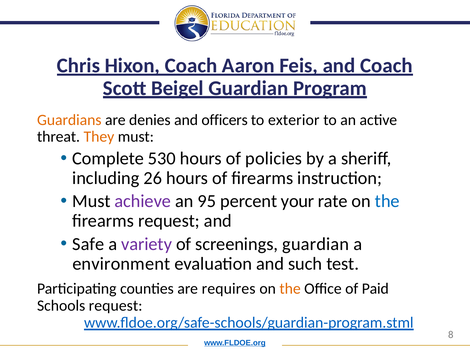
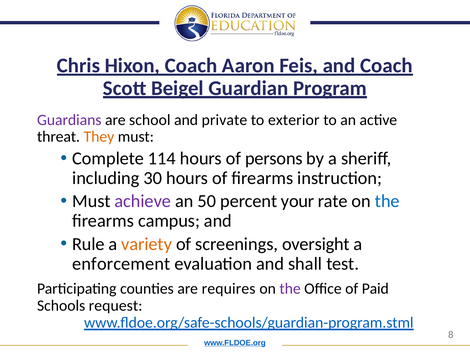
Guardians colour: orange -> purple (69, 120)
denies: denies -> school (150, 120)
officers: officers -> private (224, 120)
530: 530 -> 114 (162, 158)
policies: policies -> persons (274, 158)
26: 26 -> 30 (153, 178)
95: 95 -> 50 (207, 201)
firearms request: request -> campus (169, 221)
Safe: Safe -> Rule (88, 244)
variety colour: purple -> orange (147, 244)
screenings guardian: guardian -> oversight (316, 244)
environment: environment -> enforcement (121, 263)
such: such -> shall (305, 263)
the colour: orange -> purple (290, 288)
